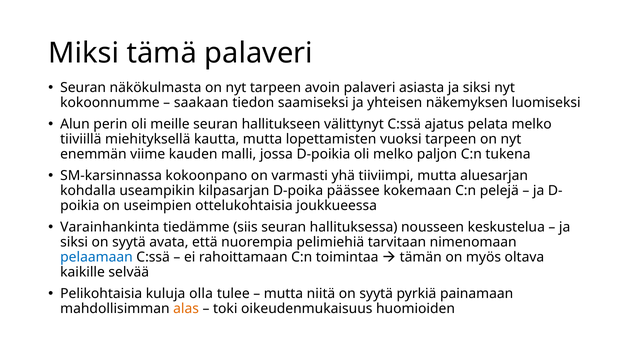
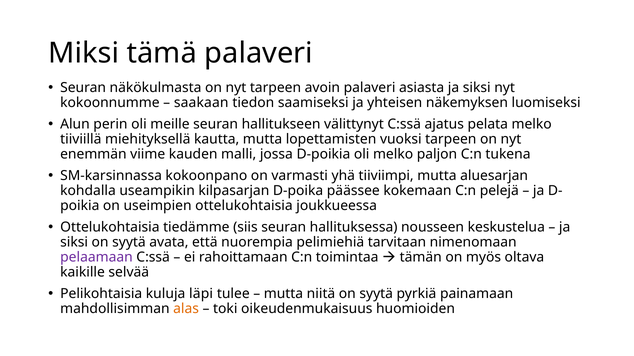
Varainhankinta: Varainhankinta -> Ottelukohtaisia (110, 228)
pelaamaan colour: blue -> purple (96, 258)
olla: olla -> läpi (201, 294)
